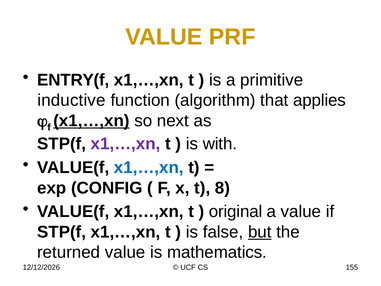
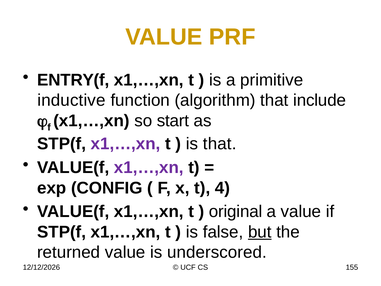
applies: applies -> include (320, 100)
x1,…,xn underline: present -> none (91, 121)
next: next -> start (173, 121)
is with: with -> that (220, 144)
x1,…,xn colour: blue -> purple (149, 167)
8: 8 -> 4 (222, 188)
mathematics: mathematics -> underscored (217, 252)
